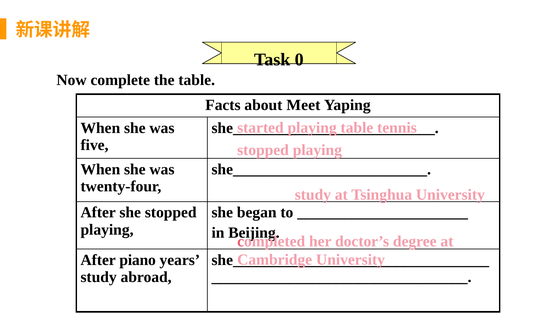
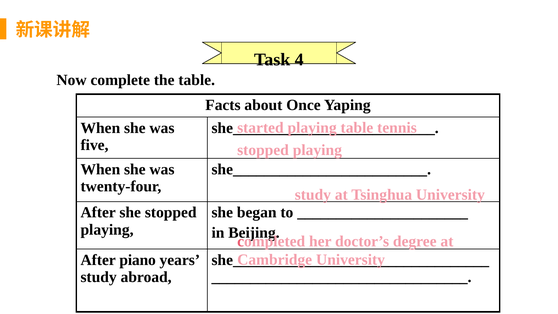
0: 0 -> 4 (299, 59)
Meet: Meet -> Once (303, 105)
